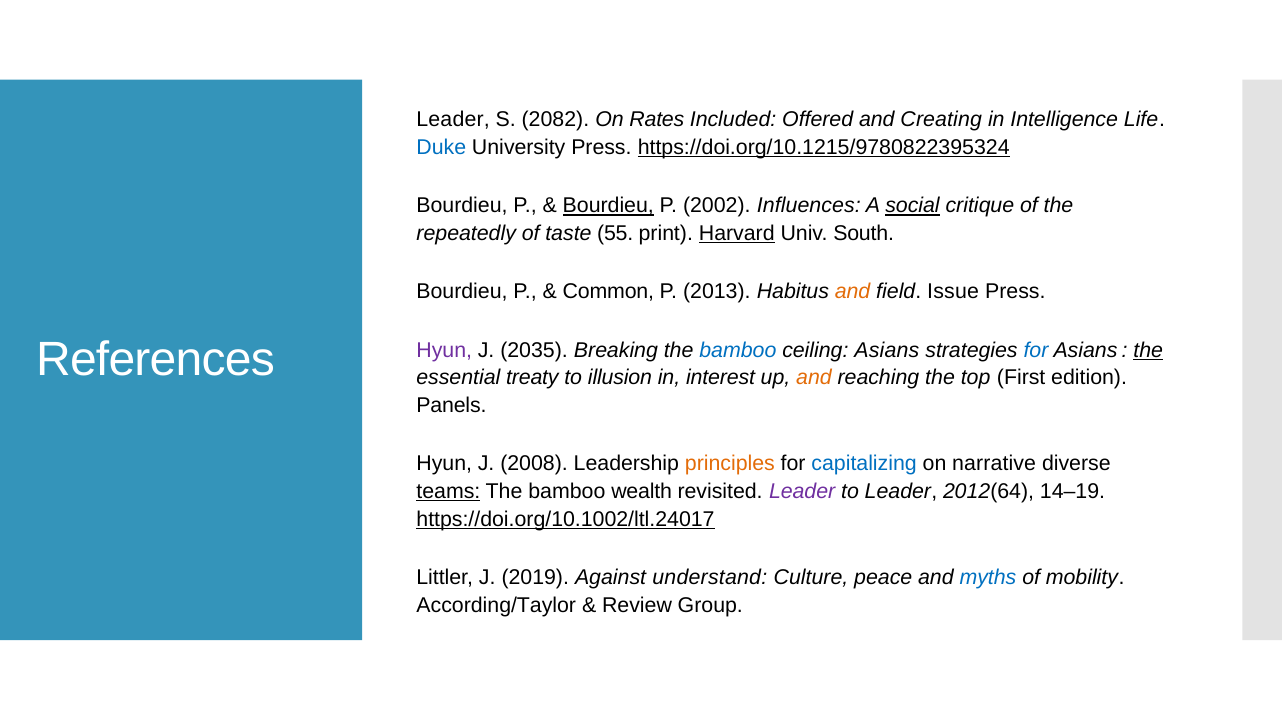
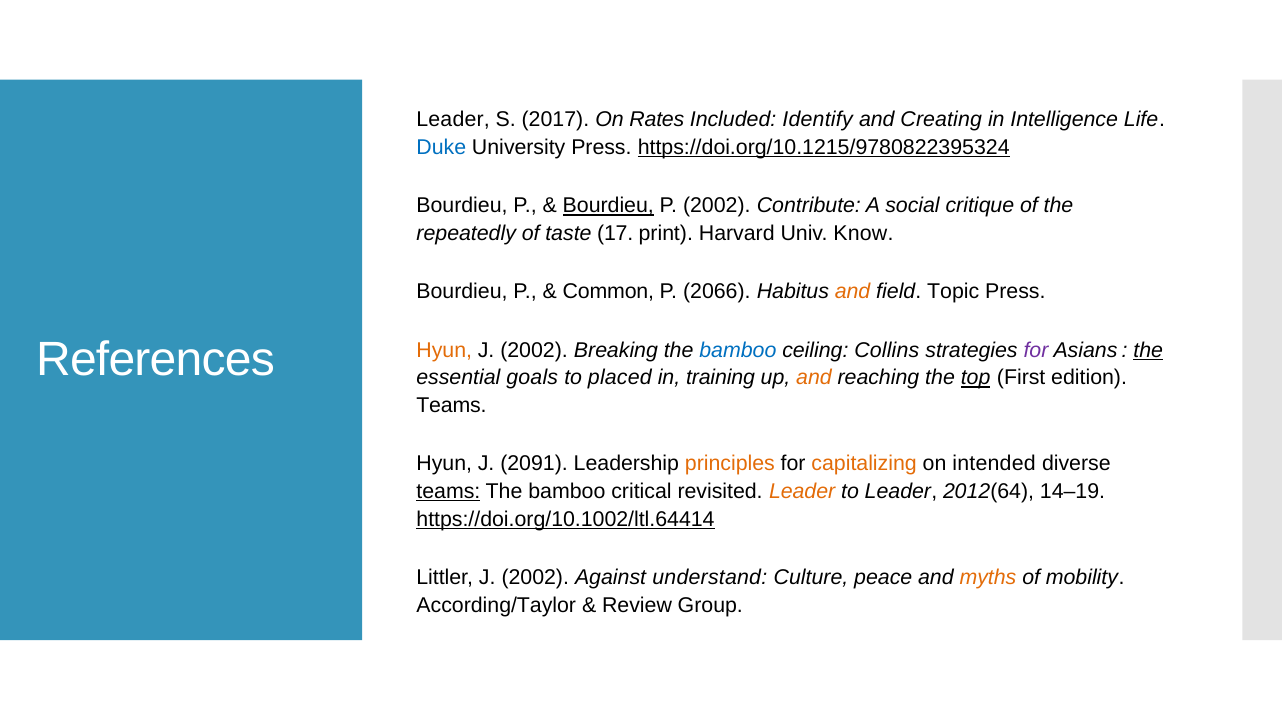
2082: 2082 -> 2017 (555, 120)
Offered: Offered -> Identify (818, 120)
Influences: Influences -> Contribute (809, 206)
social underline: present -> none (913, 206)
55: 55 -> 17 (615, 233)
Harvard underline: present -> none (737, 233)
South: South -> Know (863, 233)
2013: 2013 -> 2066 (717, 292)
Issue: Issue -> Topic (953, 292)
Hyun colour: purple -> orange (444, 350)
2035: 2035 -> 2002 (534, 350)
ceiling Asians: Asians -> Collins (887, 350)
for colour: blue -> purple (1036, 350)
treaty: treaty -> goals (532, 378)
illusion: illusion -> placed (620, 378)
interest: interest -> training (721, 378)
top underline: none -> present (976, 378)
Panels: Panels -> Teams (451, 406)
2008: 2008 -> 2091 (534, 464)
capitalizing colour: blue -> orange (864, 464)
narrative: narrative -> intended (994, 464)
wealth: wealth -> critical (641, 492)
Leader colour: purple -> orange (802, 492)
https://doi.org/10.1002/ltl.24017: https://doi.org/10.1002/ltl.24017 -> https://doi.org/10.1002/ltl.64414 (566, 519)
Littler J 2019: 2019 -> 2002 (535, 578)
myths colour: blue -> orange (988, 578)
